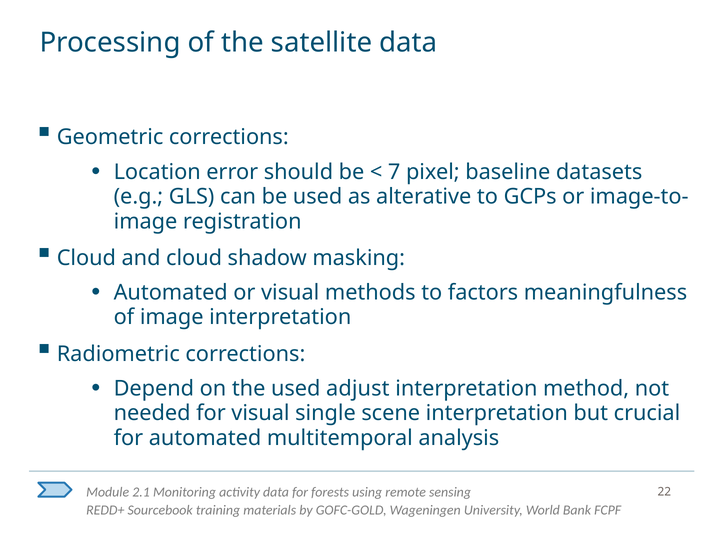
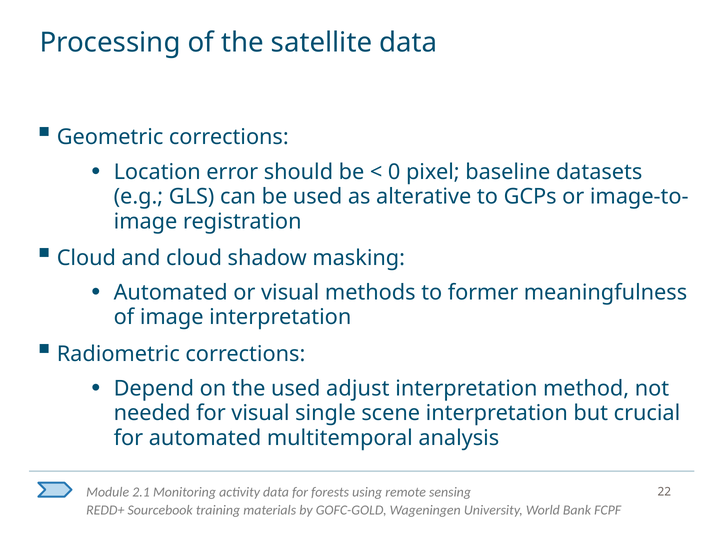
7: 7 -> 0 (394, 172)
factors: factors -> former (483, 293)
